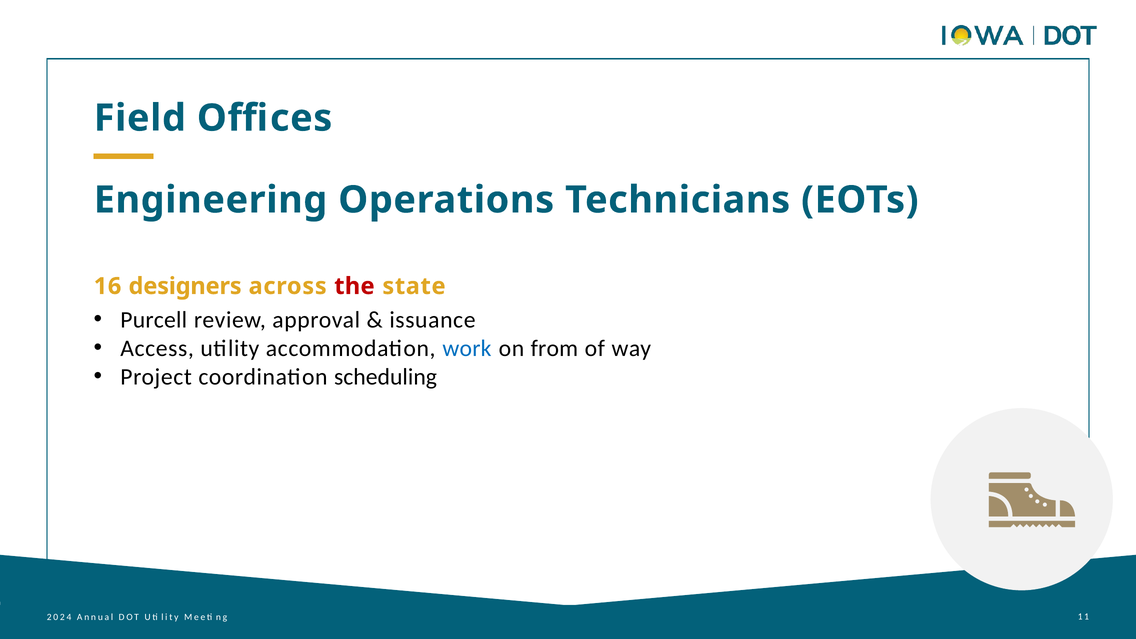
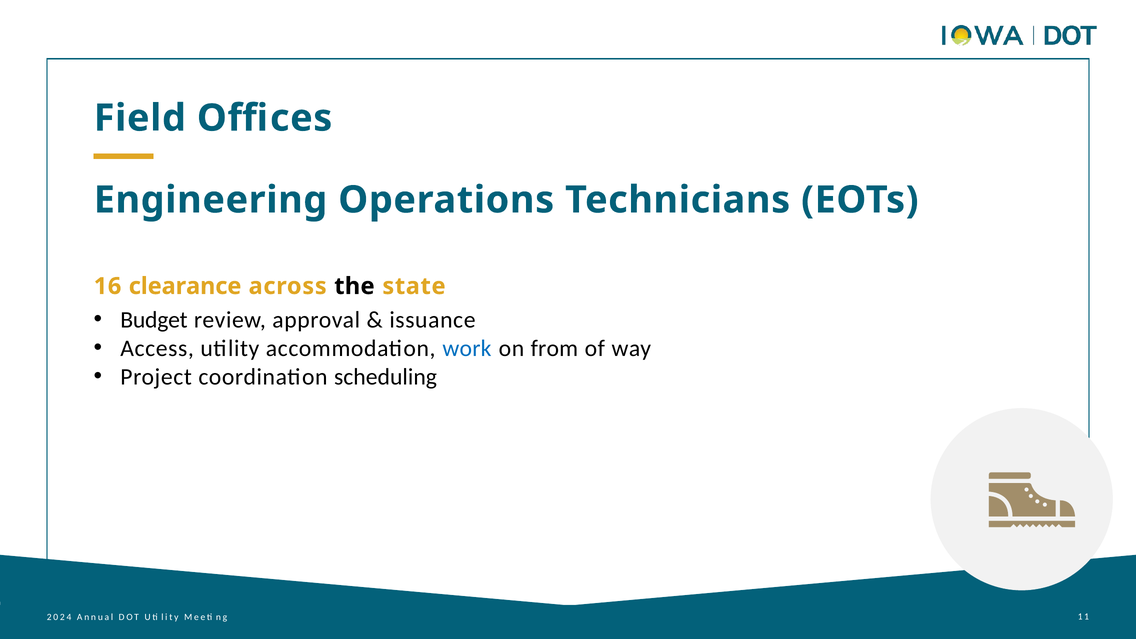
designers: designers -> clearance (185, 286)
the colour: red -> black (354, 286)
Purcell: Purcell -> Budget (154, 320)
